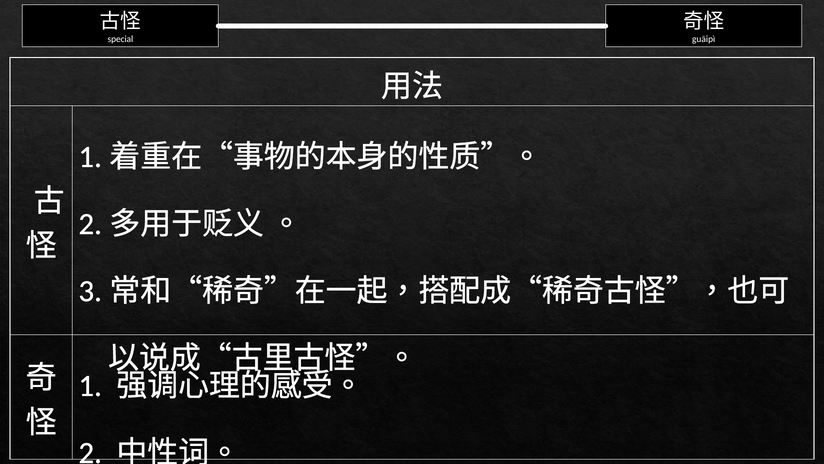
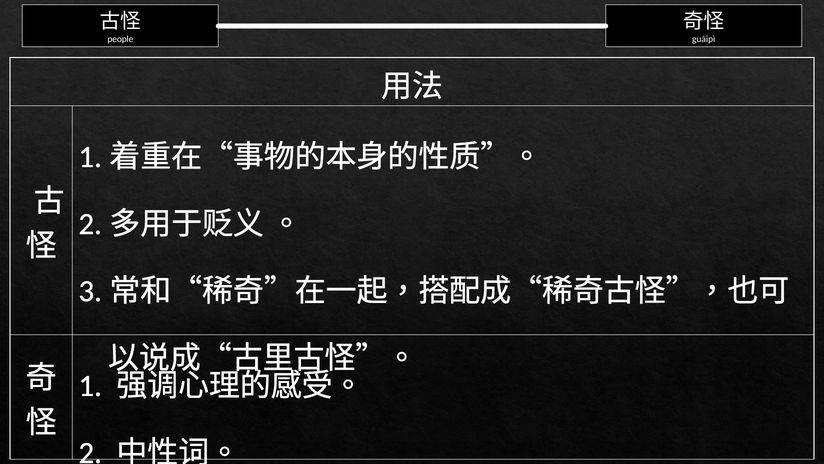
special: special -> people (120, 39)
